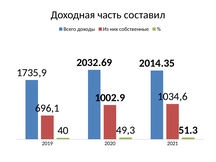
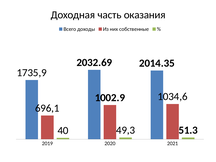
составил: составил -> оказания (145, 15)
